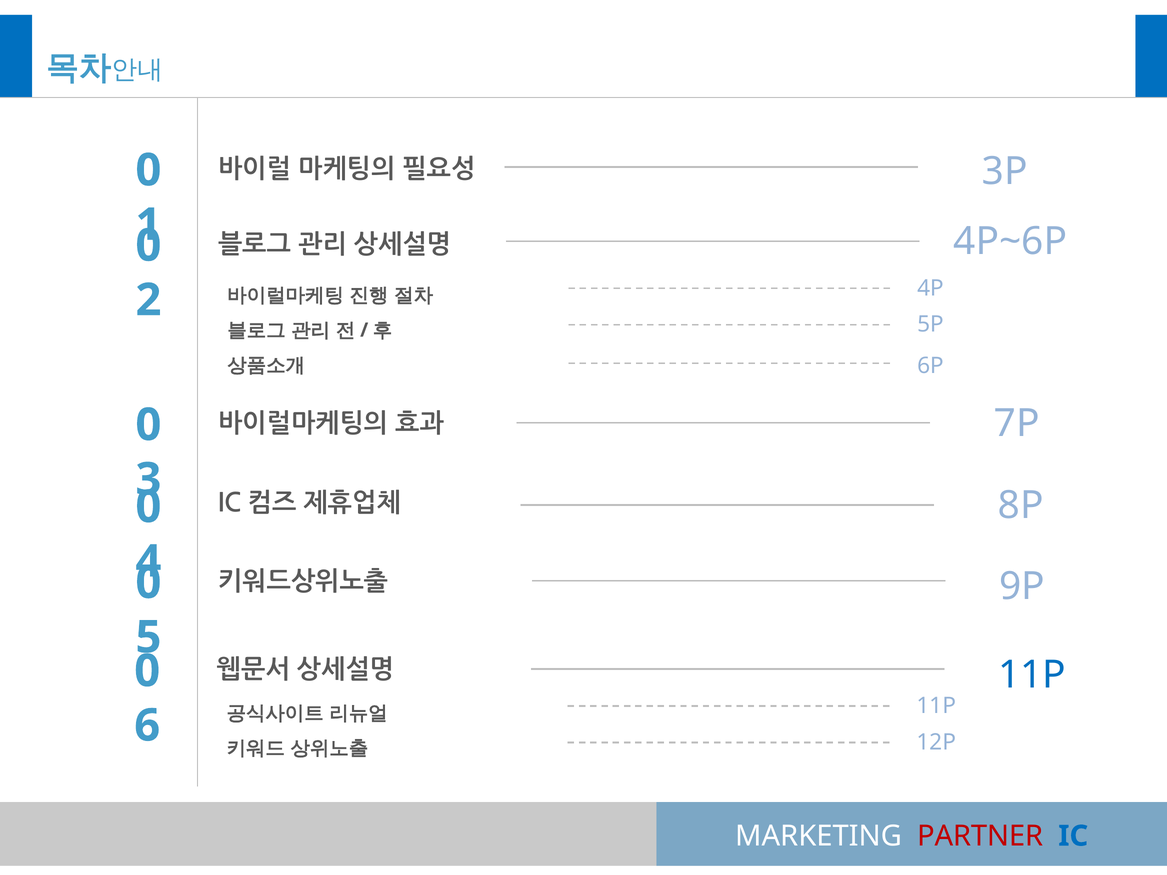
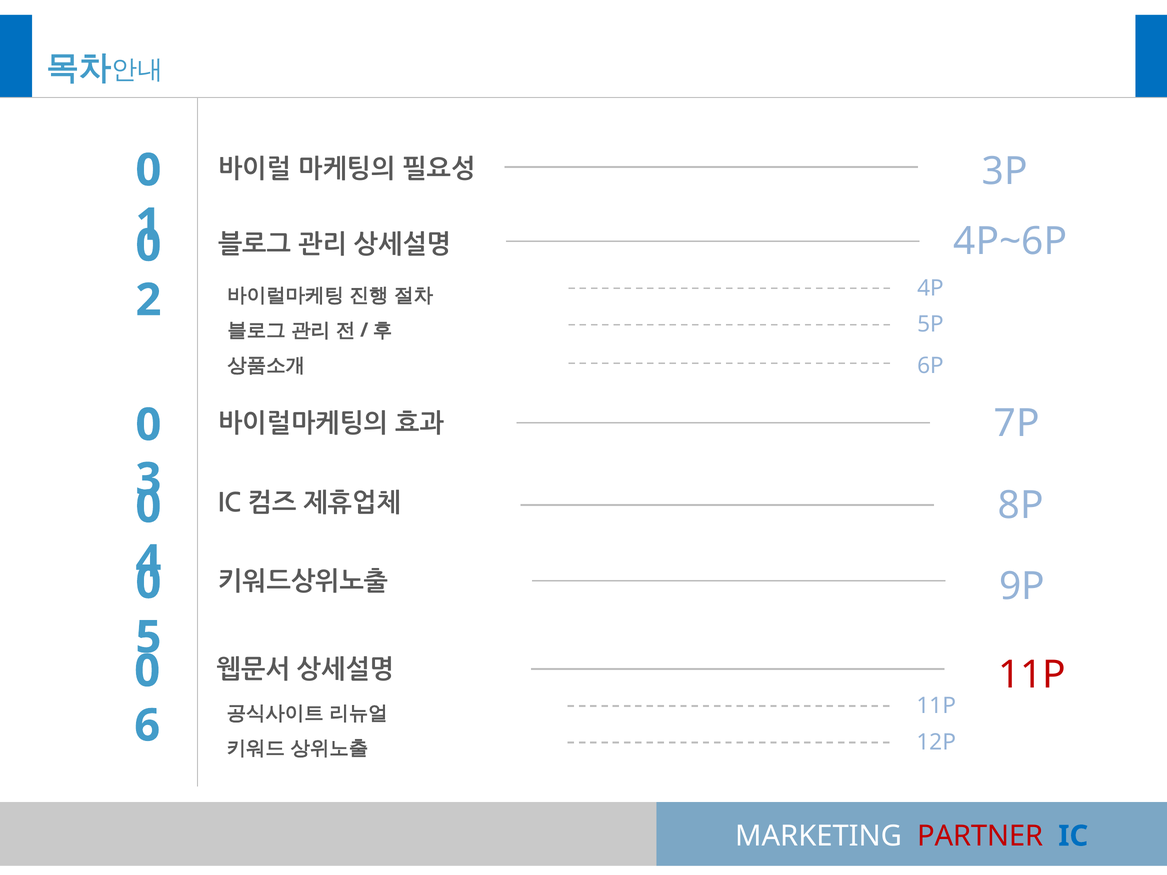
11P colour: blue -> red (1032, 675)
